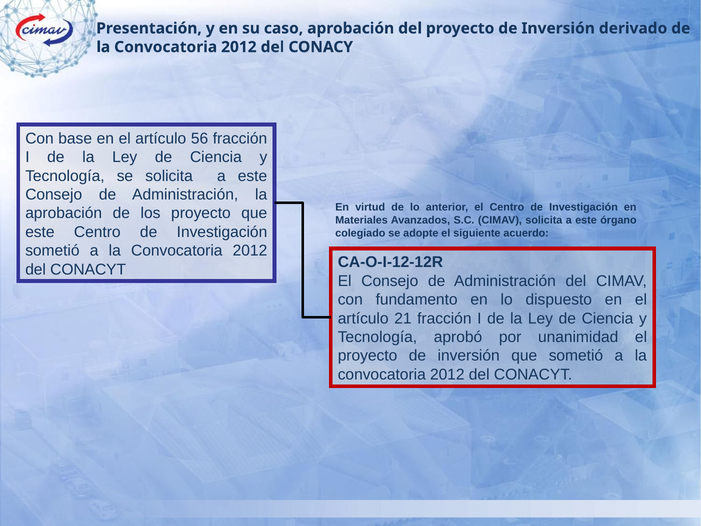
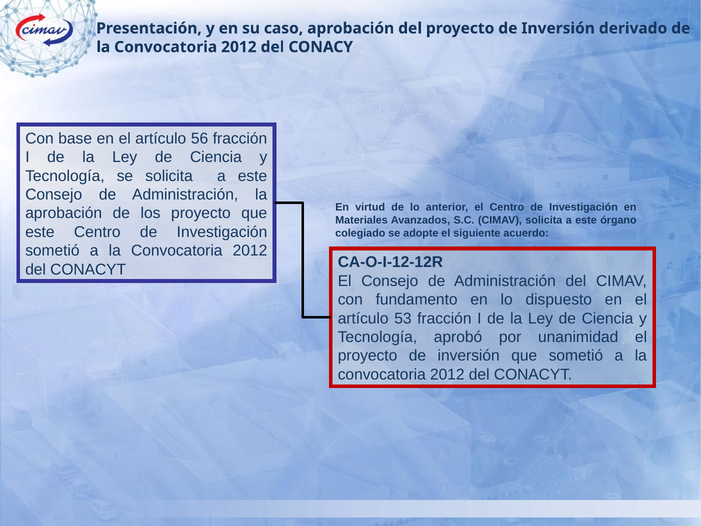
21: 21 -> 53 (403, 318)
